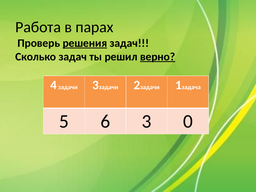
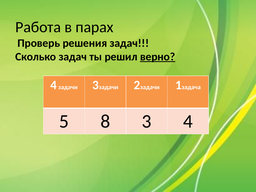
решения underline: present -> none (85, 43)
6: 6 -> 8 (105, 121)
3 0: 0 -> 4 (188, 121)
